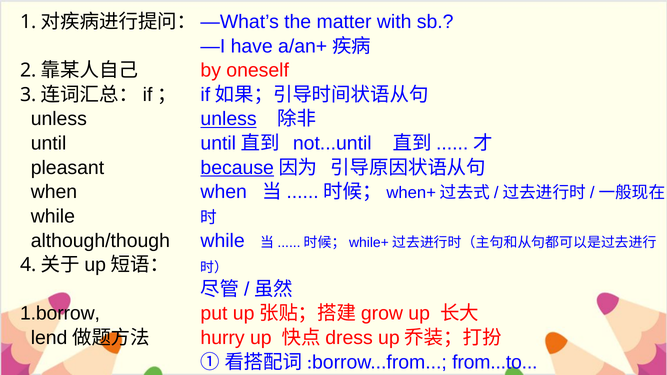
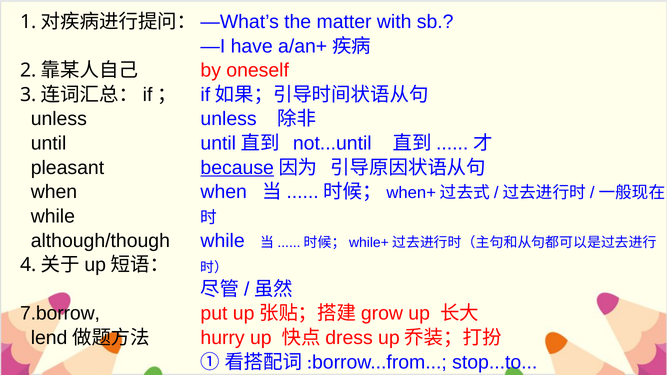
unless underline: present -> none (229, 119)
1.borrow: 1.borrow -> 7.borrow (60, 314)
from...to: from...to -> stop...to (495, 362)
